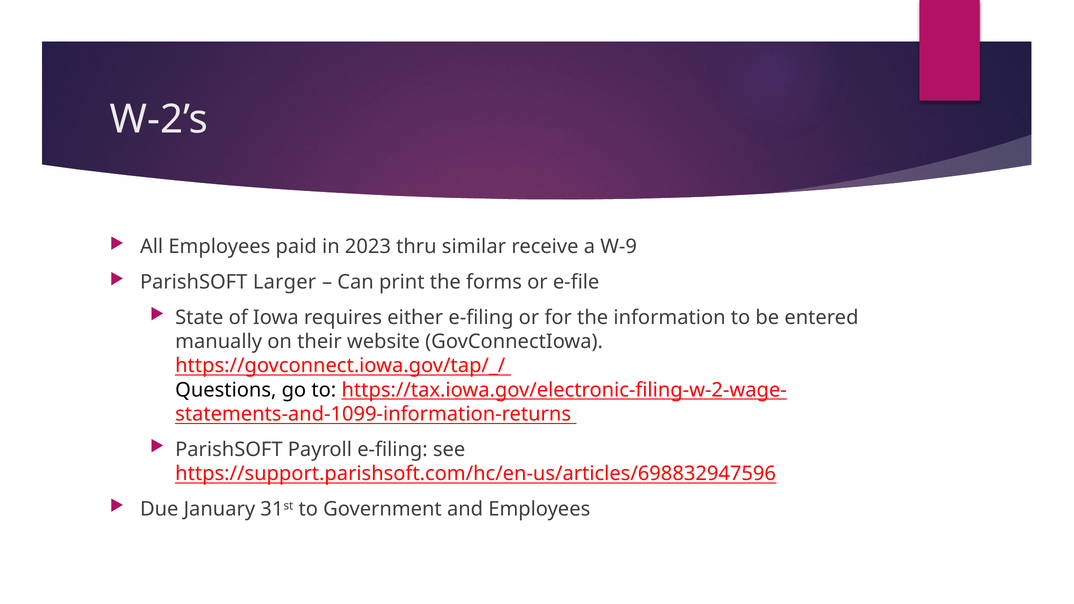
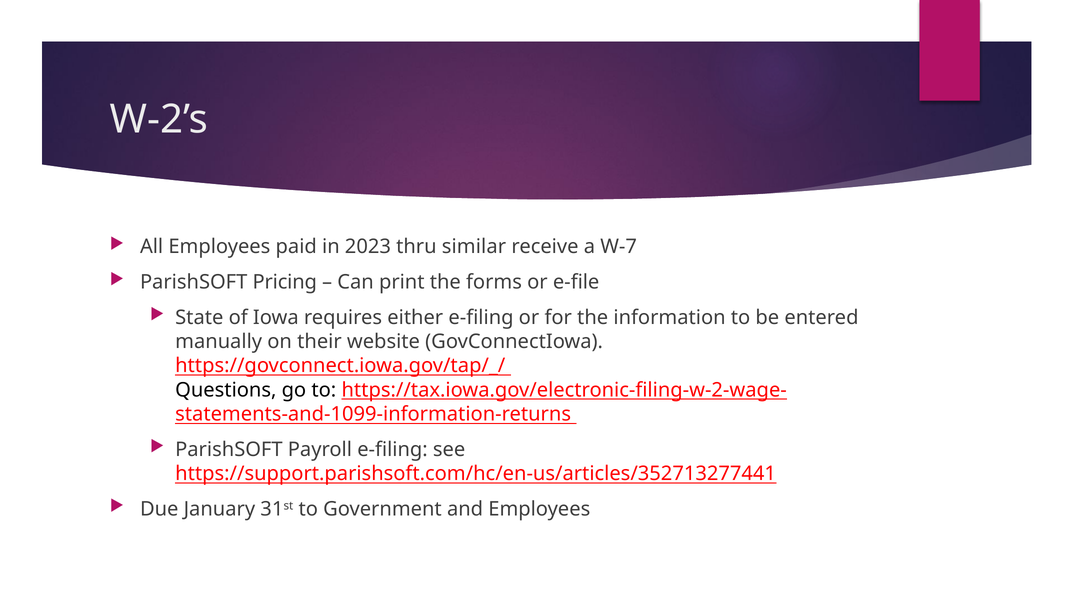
W-9: W-9 -> W-7 (619, 247)
Larger: Larger -> Pricing (285, 282)
https://support.parishsoft.com/hc/en-us/articles/698832947596: https://support.parishsoft.com/hc/en-us/articles/698832947596 -> https://support.parishsoft.com/hc/en-us/articles/352713277441 (476, 474)
